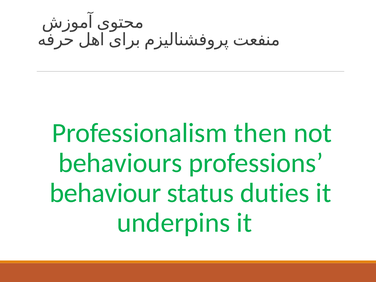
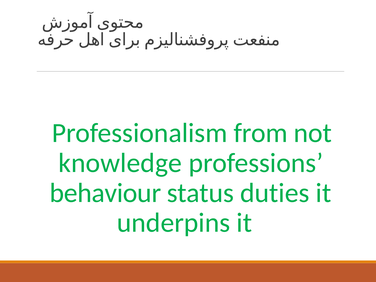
then: then -> from (261, 133)
behaviours: behaviours -> knowledge (120, 163)
